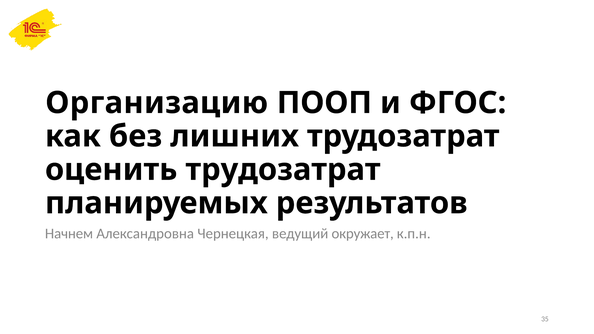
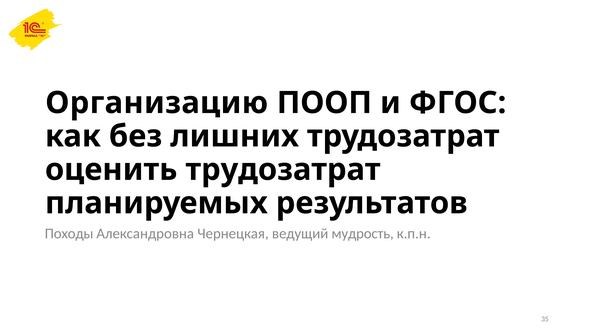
Начнем: Начнем -> Походы (69, 234)
окружает: окружает -> мудрость (363, 234)
